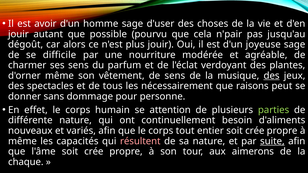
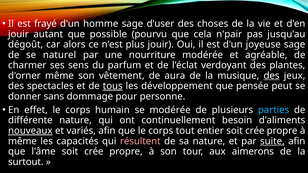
avoir: avoir -> frayé (45, 24)
difficile: difficile -> naturel (60, 55)
de sens: sens -> aura (175, 76)
tous underline: none -> present (113, 86)
nécessairement: nécessairement -> développement (177, 86)
raisons: raisons -> pensée (252, 86)
se attention: attention -> modérée (170, 110)
parties colour: light green -> light blue (274, 110)
nouveaux underline: none -> present (30, 131)
chaque: chaque -> surtout (26, 162)
